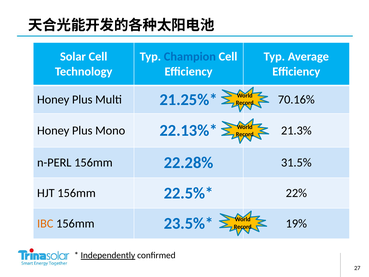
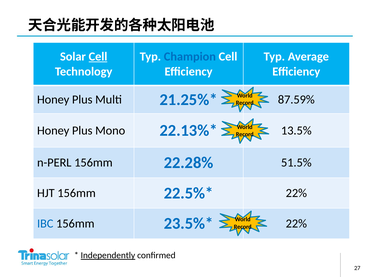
Cell underline: none -> present (98, 57)
70.16%: 70.16% -> 87.59% (296, 100)
21.3%: 21.3% -> 13.5% (296, 130)
31.5%: 31.5% -> 51.5% (296, 162)
IBC colour: orange -> blue (45, 223)
19%: 19% -> 22% (296, 223)
